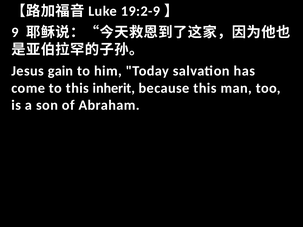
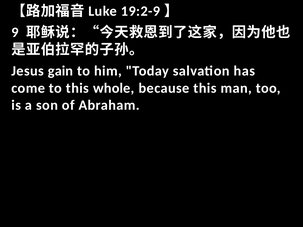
inherit: inherit -> whole (114, 88)
